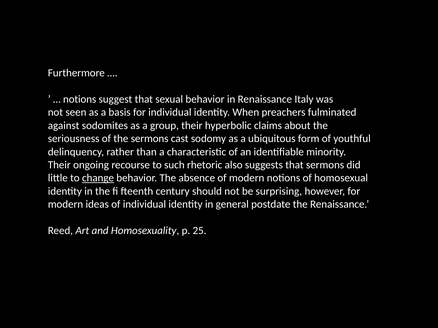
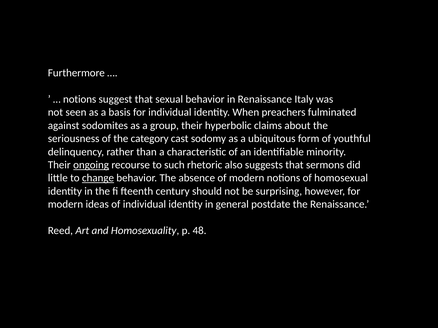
the sermons: sermons -> category (150, 139)
ongoing underline: none -> present (91, 165)
25: 25 -> 48 (200, 231)
